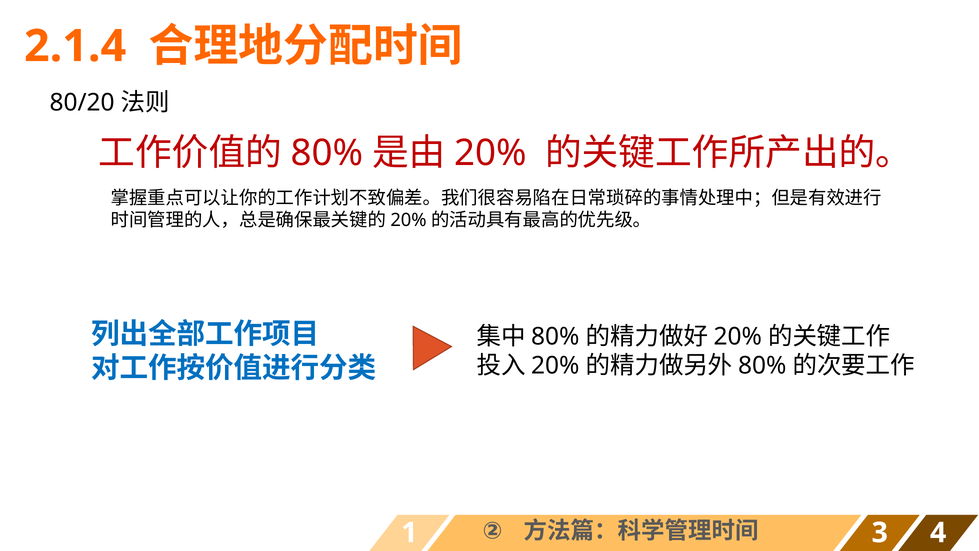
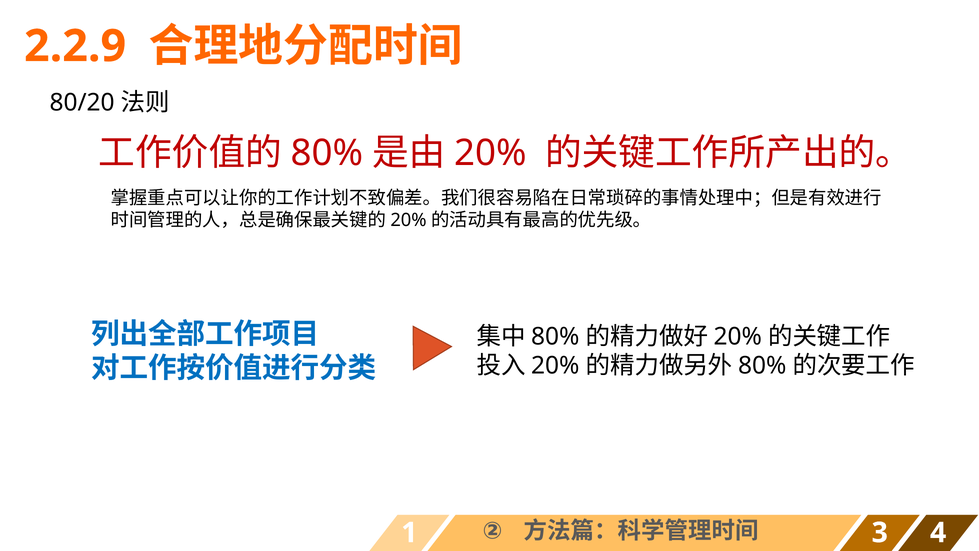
2.1.4: 2.1.4 -> 2.2.9 (75, 46)
